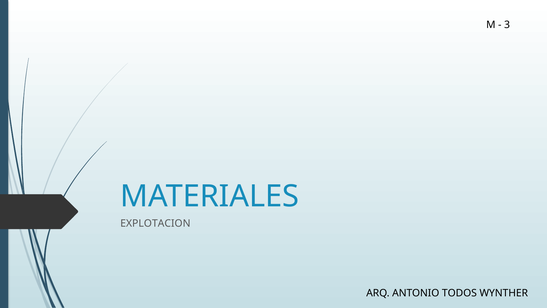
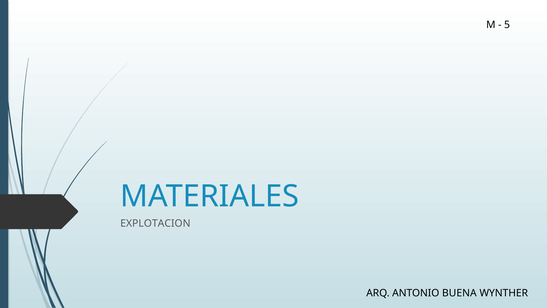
3: 3 -> 5 (507, 25)
TODOS: TODOS -> BUENA (459, 293)
